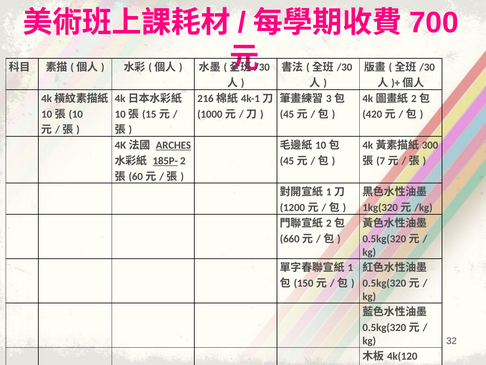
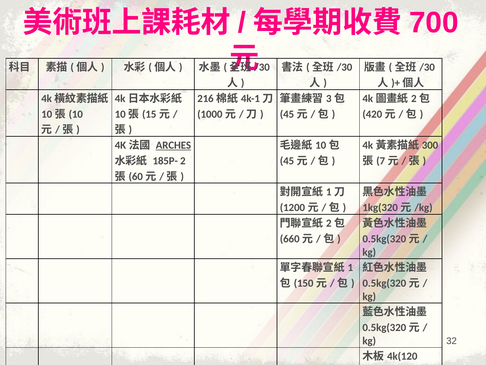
185P- underline: present -> none (165, 161)
